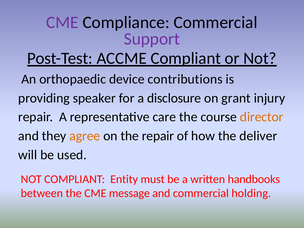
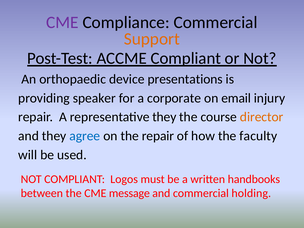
Support colour: purple -> orange (152, 39)
contributions: contributions -> presentations (185, 79)
disclosure: disclosure -> corporate (174, 98)
grant: grant -> email (236, 98)
representative care: care -> they (164, 117)
agree colour: orange -> blue (85, 136)
deliver: deliver -> faculty (258, 136)
Entity: Entity -> Logos (124, 179)
